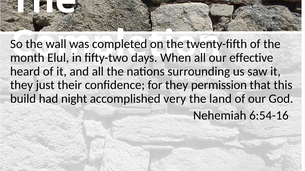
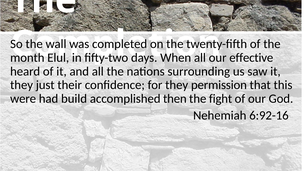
build: build -> were (23, 99)
night: night -> build (74, 99)
very: very -> then (175, 99)
land: land -> fight (221, 99)
6:54-16: 6:54-16 -> 6:92-16 (269, 116)
